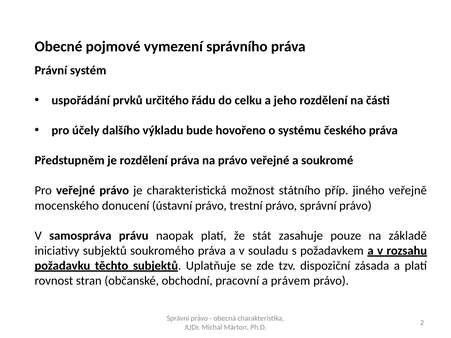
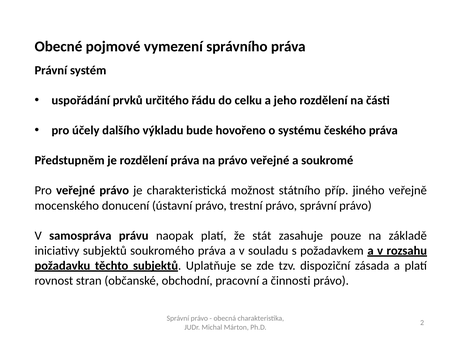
právem: právem -> činnosti (291, 281)
